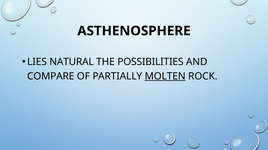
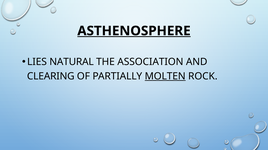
ASTHENOSPHERE underline: none -> present (134, 31)
POSSIBILITIES: POSSIBILITIES -> ASSOCIATION (150, 62)
COMPARE: COMPARE -> CLEARING (51, 77)
